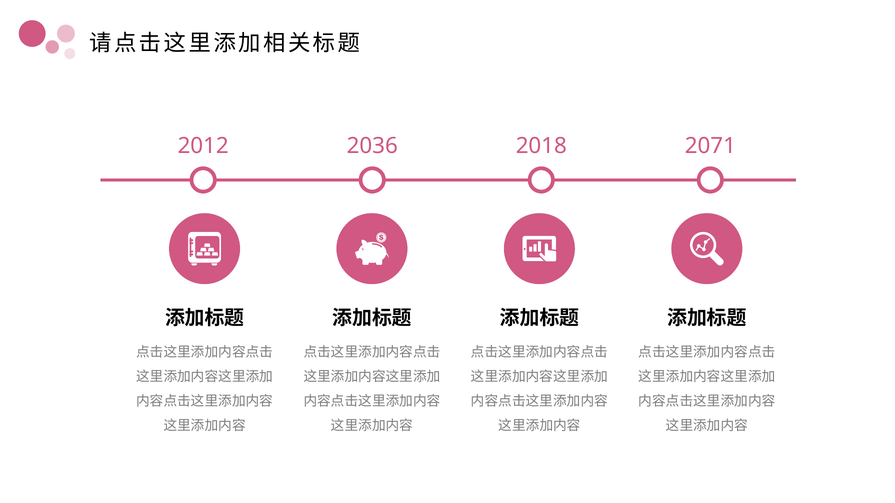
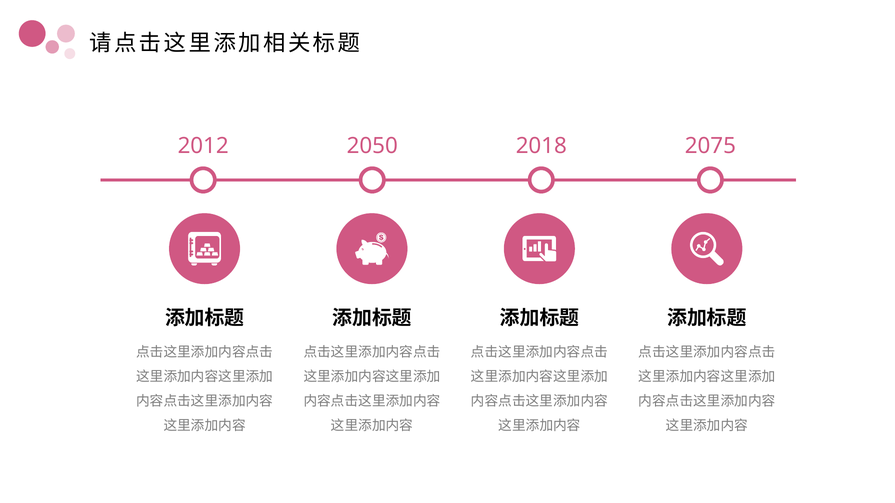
2036: 2036 -> 2050 (372, 146)
2071: 2071 -> 2075 (710, 146)
